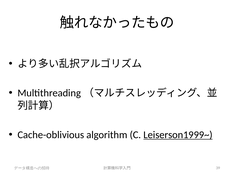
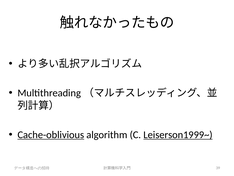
Cache-oblivious underline: none -> present (51, 134)
